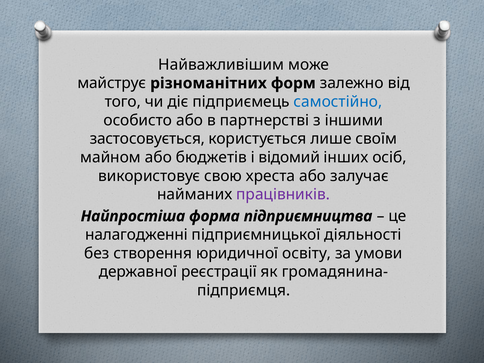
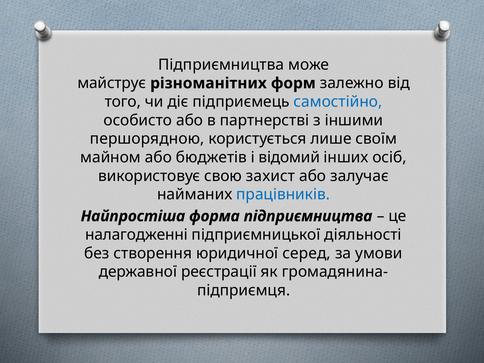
Найважливішим: Найважливішим -> Підприємництва (221, 65)
застосовується: застосовується -> першорядною (147, 139)
хреста: хреста -> захист (270, 176)
працівників colour: purple -> blue (283, 194)
освіту: освіту -> серед (307, 253)
